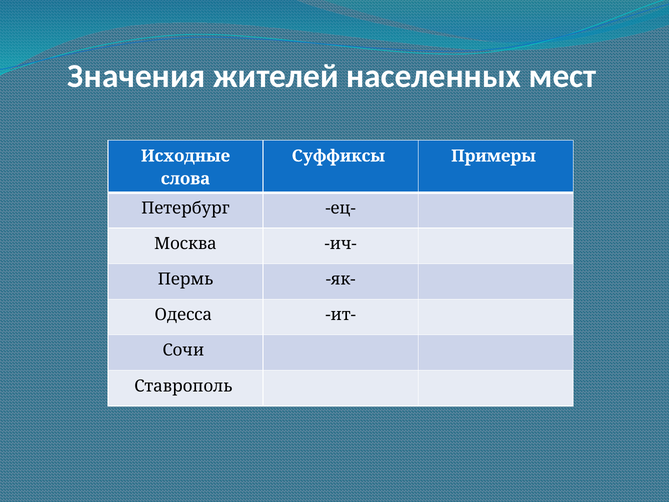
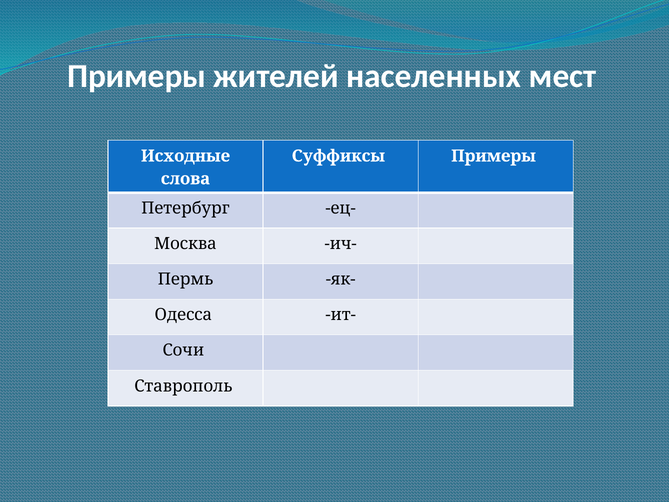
Значения: Значения -> Примеры (137, 76)
